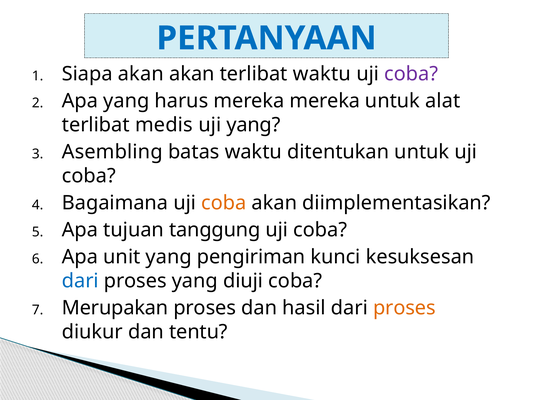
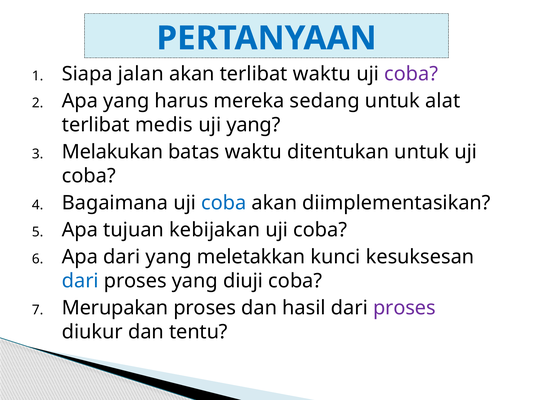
Siapa akan: akan -> jalan (141, 74)
mereka mereka: mereka -> sedang (325, 101)
Asembling: Asembling -> Melakukan (113, 152)
coba colour: orange -> blue (224, 203)
tanggung: tanggung -> kebijakan (215, 230)
Apa unit: unit -> dari (122, 257)
pengiriman: pengiriman -> meletakkan (251, 257)
proses colour: orange -> purple (404, 308)
